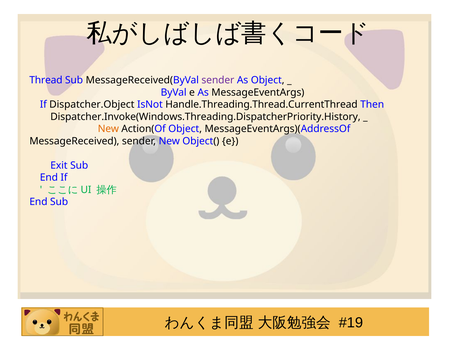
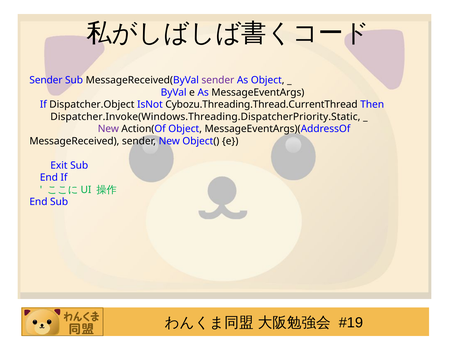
Thread: Thread -> Sender (46, 80)
Handle.Threading.Thread.CurrentThread: Handle.Threading.Thread.CurrentThread -> Cybozu.Threading.Thread.CurrentThread (261, 105)
Dispatcher.Invoke(Windows.Threading.DispatcherPriority.History: Dispatcher.Invoke(Windows.Threading.DispatcherPriority.History -> Dispatcher.Invoke(Windows.Threading.DispatcherPriority.Static (205, 117)
New colour: orange -> purple (108, 129)
